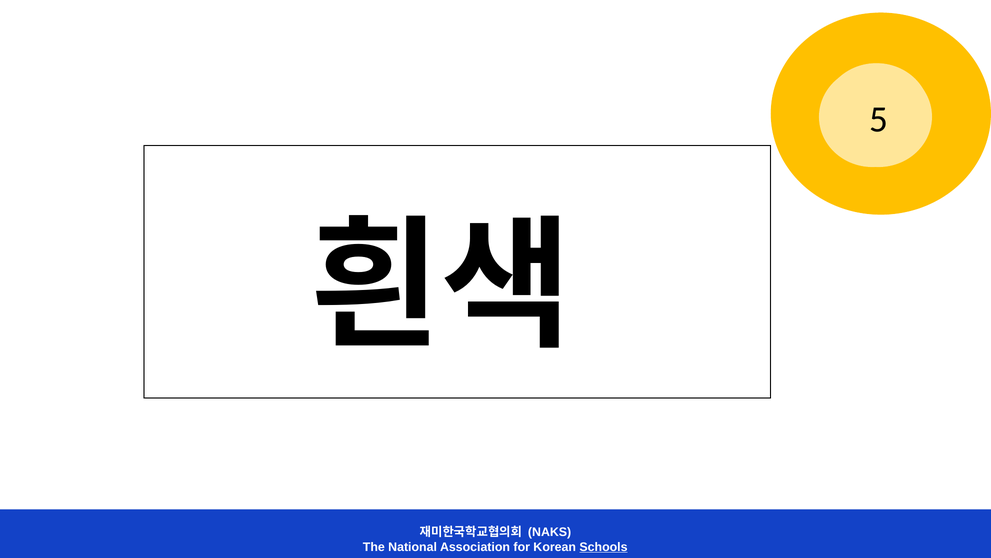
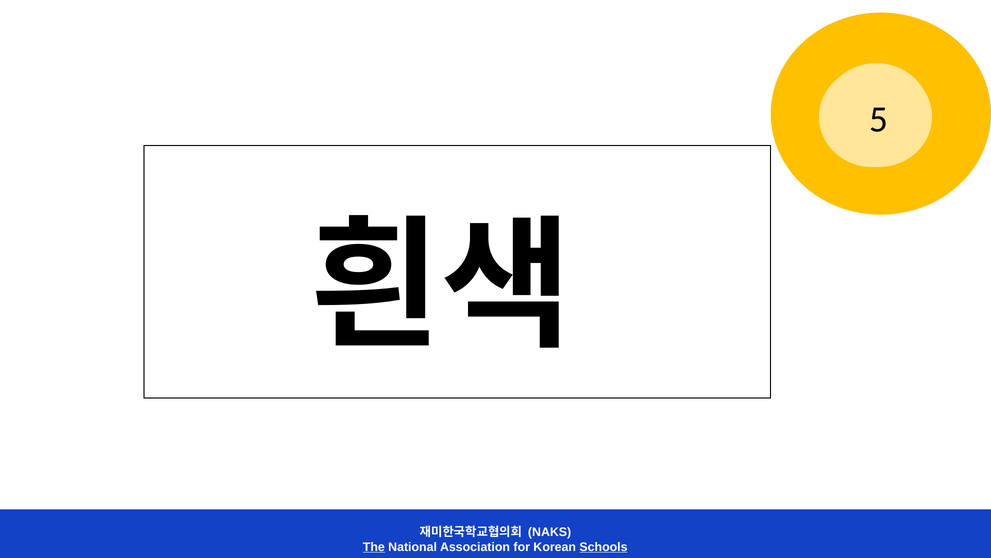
The underline: none -> present (374, 546)
